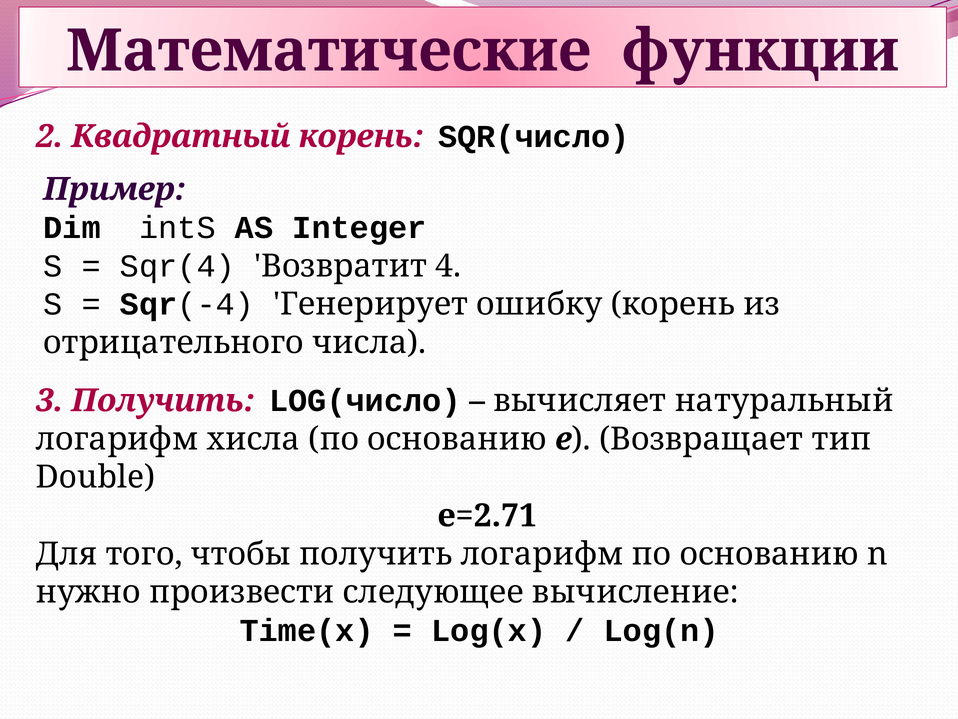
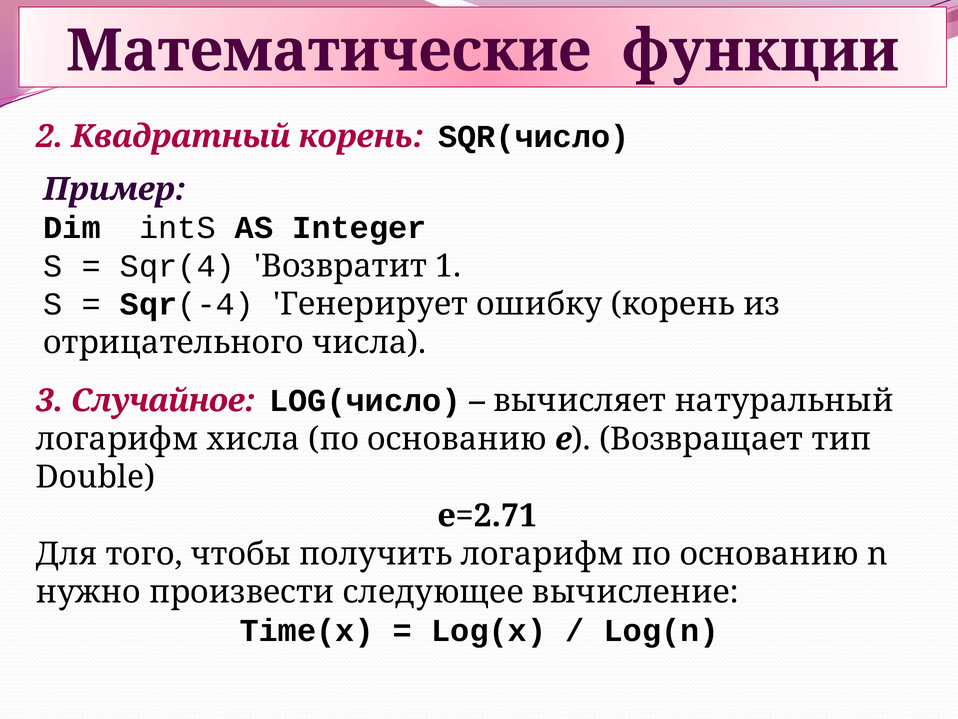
4: 4 -> 1 (448, 266)
3 Получить: Получить -> Случайное (164, 400)
